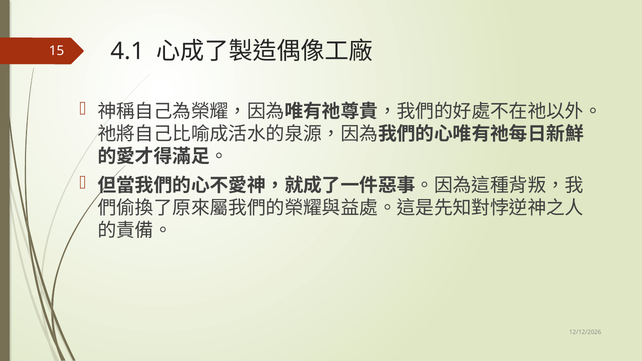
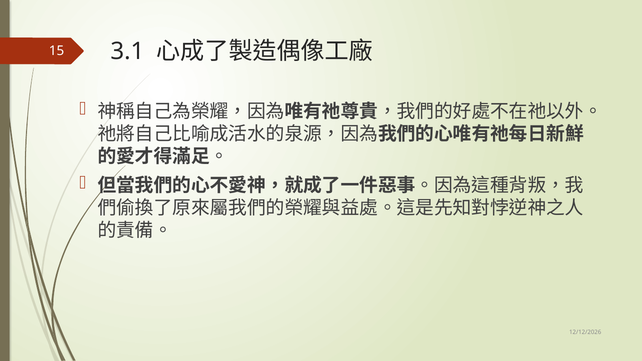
4.1: 4.1 -> 3.1 (127, 51)
